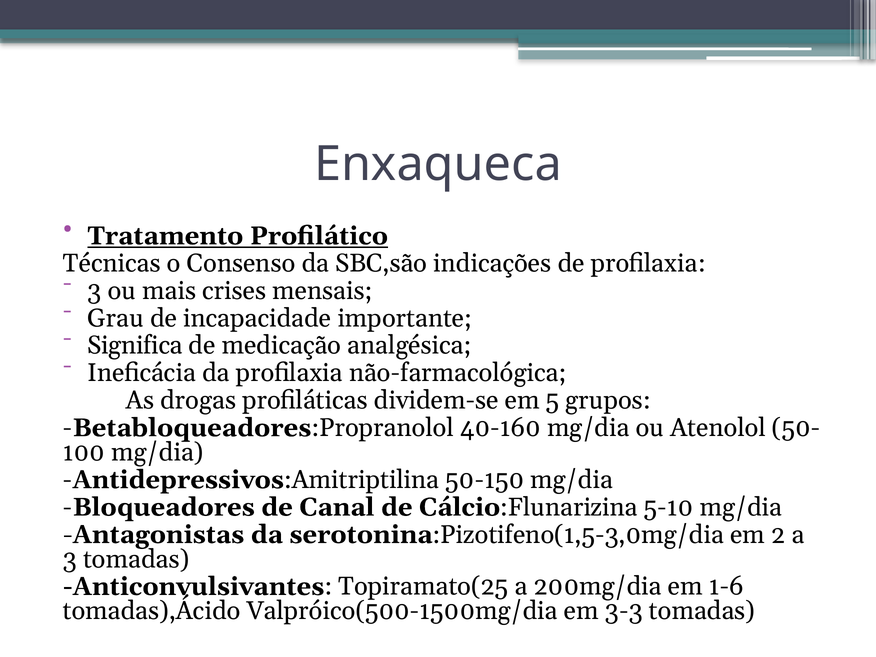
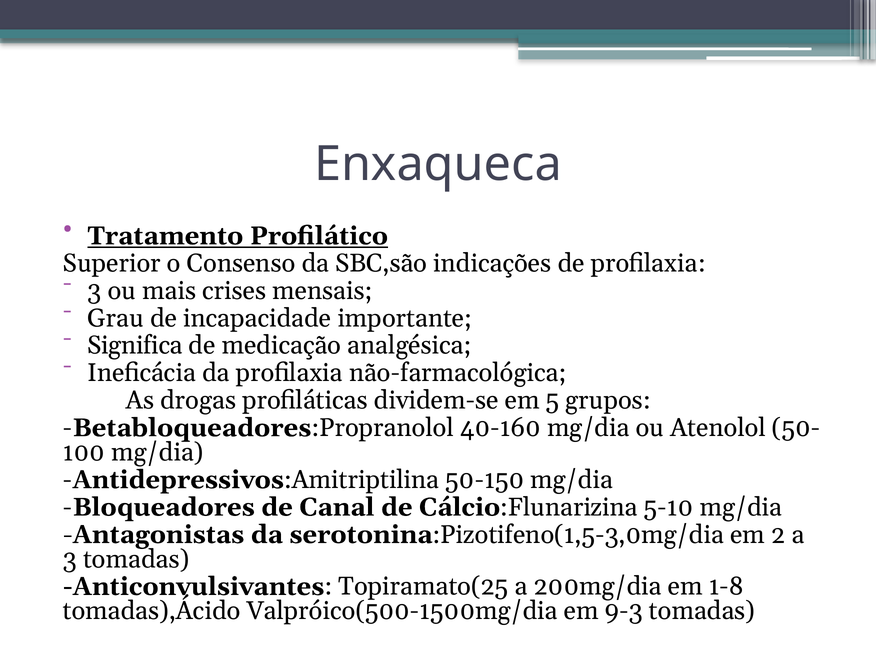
Técnicas: Técnicas -> Superior (112, 263)
1-6: 1-6 -> 1-8 (726, 587)
3-3: 3-3 -> 9-3 (624, 611)
